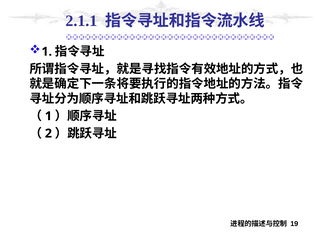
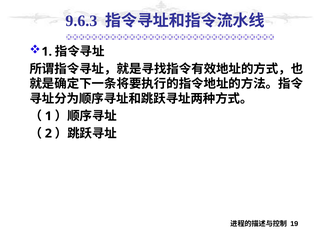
2.1.1: 2.1.1 -> 9.6.3 (81, 21)
